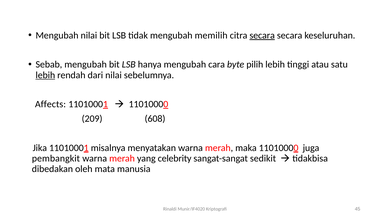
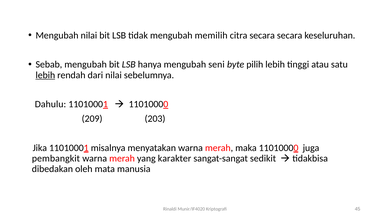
secara underline: present -> none (262, 35)
cara: cara -> seni (216, 65)
Affects: Affects -> Dahulu (51, 104)
608: 608 -> 203 (155, 119)
celebrity: celebrity -> karakter (175, 159)
